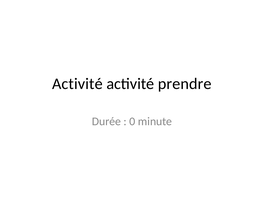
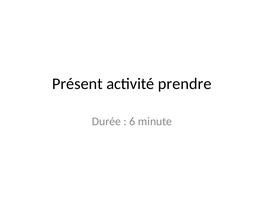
Activité: Activité -> Présent (77, 84)
0: 0 -> 6 (132, 121)
